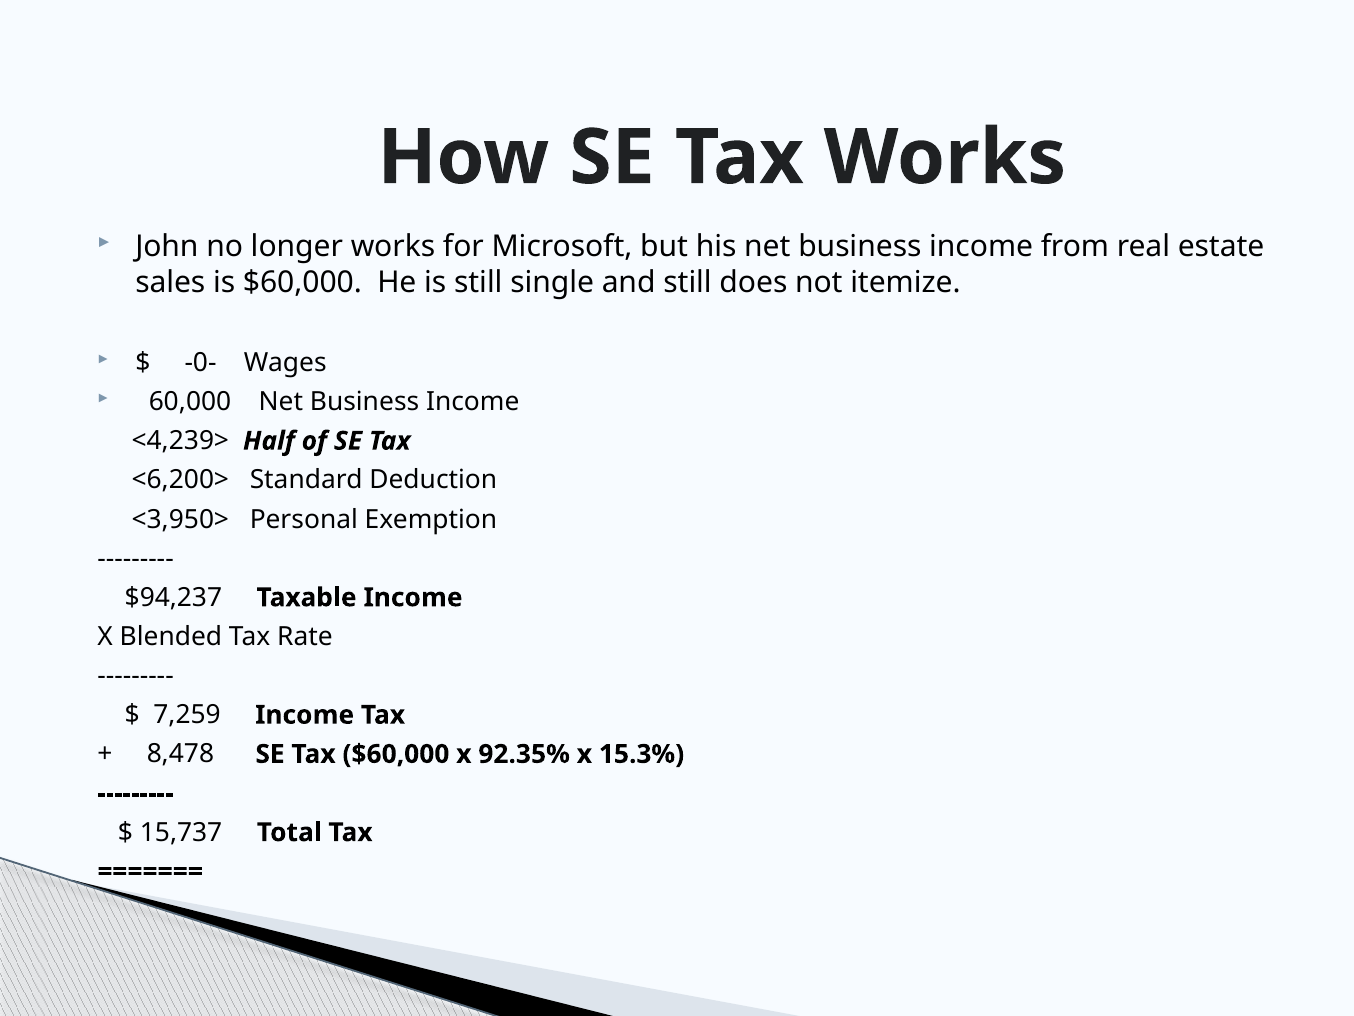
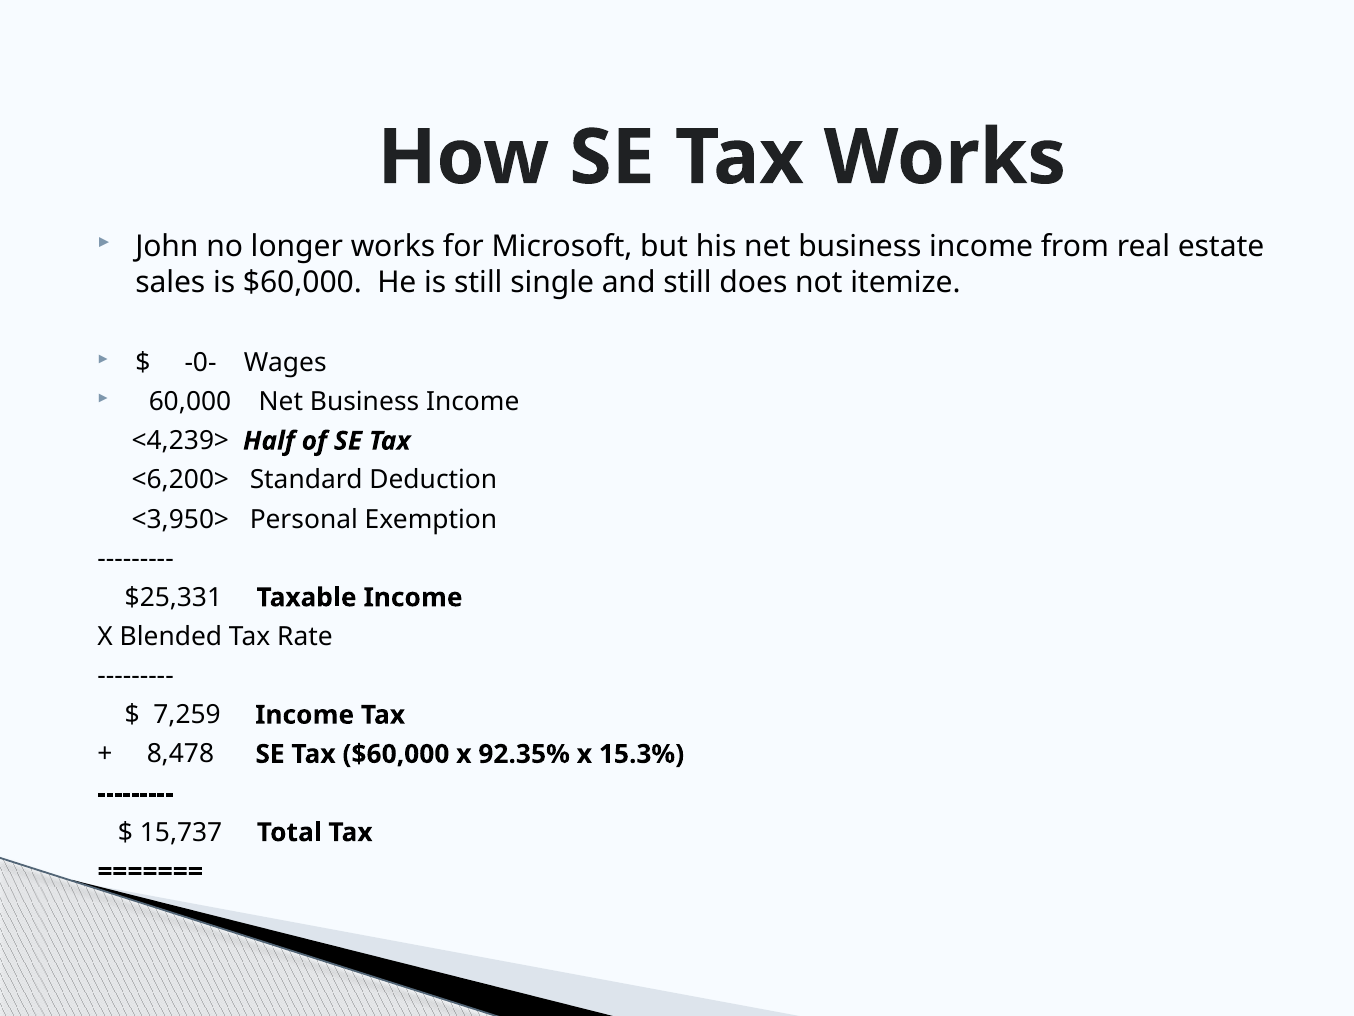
$94,237: $94,237 -> $25,331 (173, 597)
